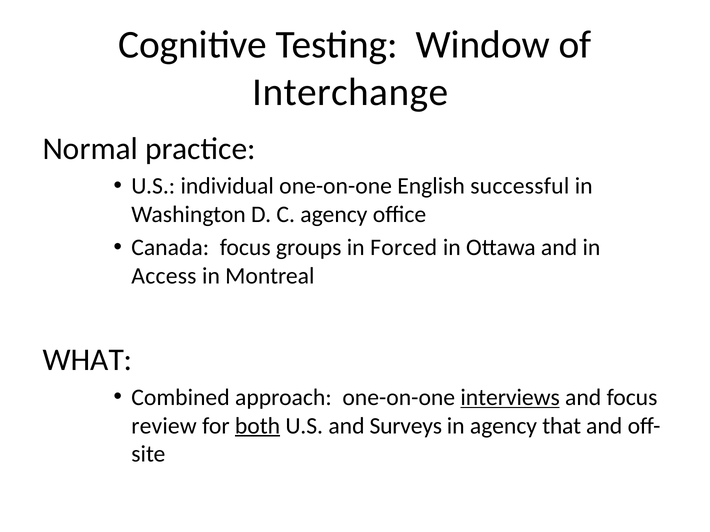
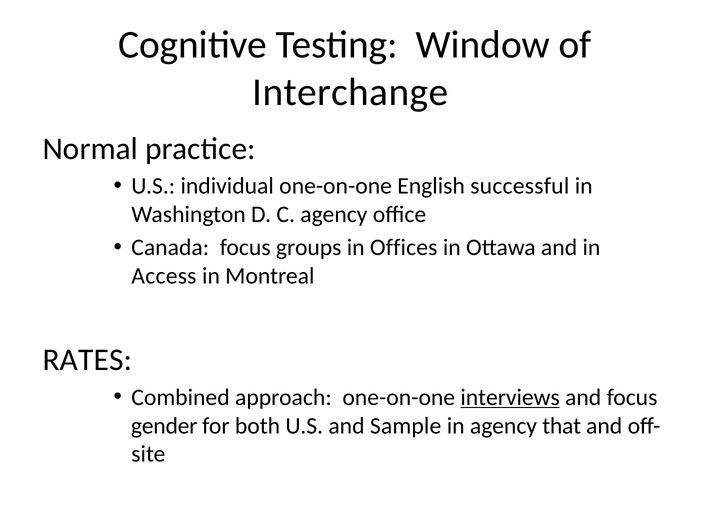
Forced: Forced -> Offices (404, 248)
WHAT: WHAT -> RATES (87, 360)
review: review -> gender (164, 426)
both underline: present -> none (258, 426)
Surveys: Surveys -> Sample (406, 426)
